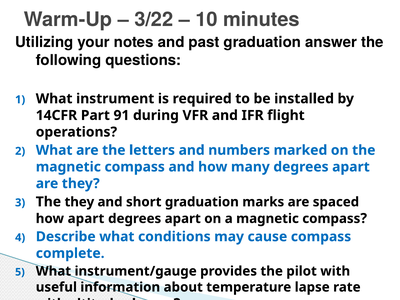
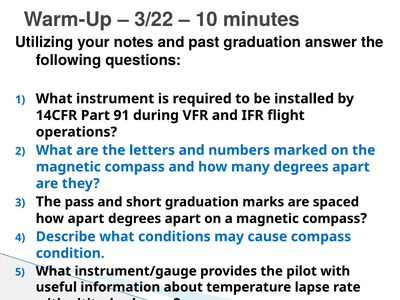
The they: they -> pass (79, 202)
complete: complete -> condition (70, 253)
